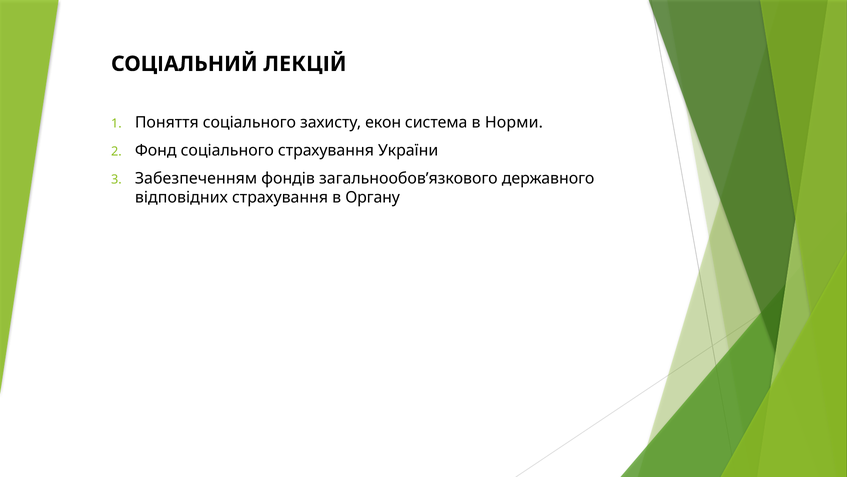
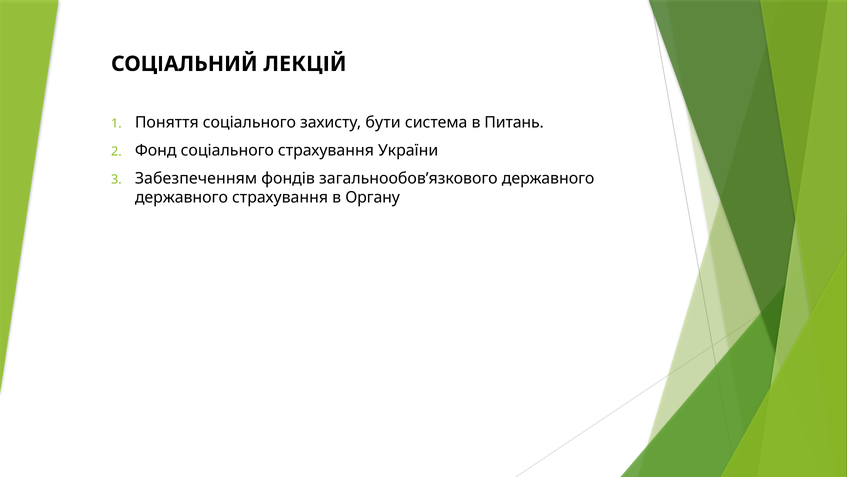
екон: екон -> бути (383, 122)
Норми: Норми -> Питань (514, 122)
відповідних: відповідних -> державного (181, 197)
